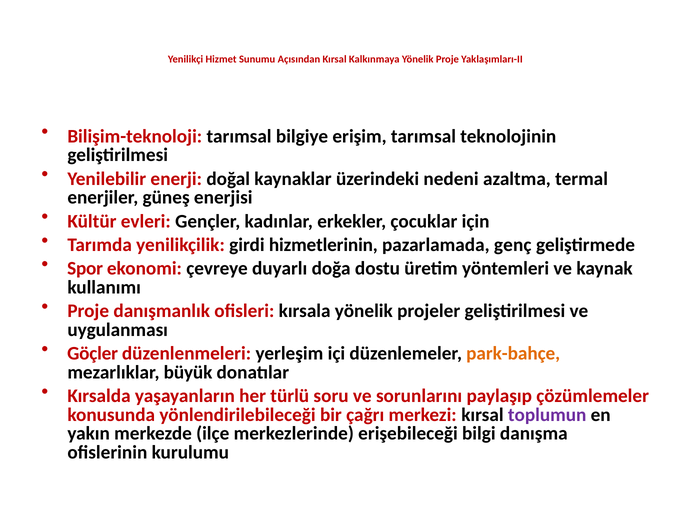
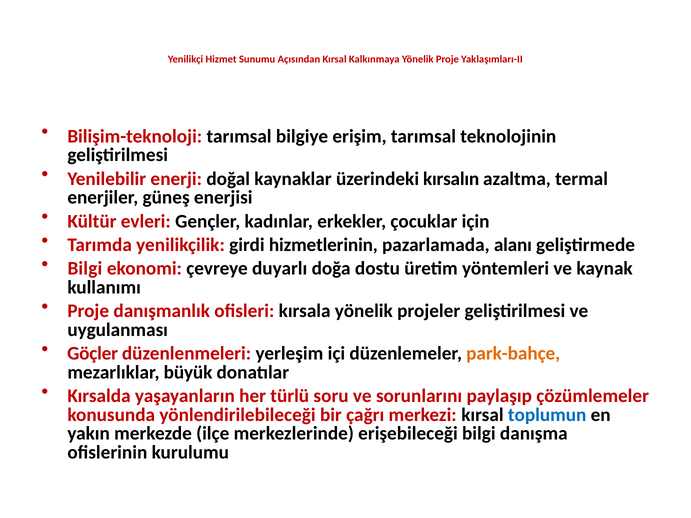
nedeni: nedeni -> kırsalın (451, 179)
genç: genç -> alanı (513, 245)
Spor: Spor -> Bilgi (85, 269)
toplumun colour: purple -> blue (547, 415)
